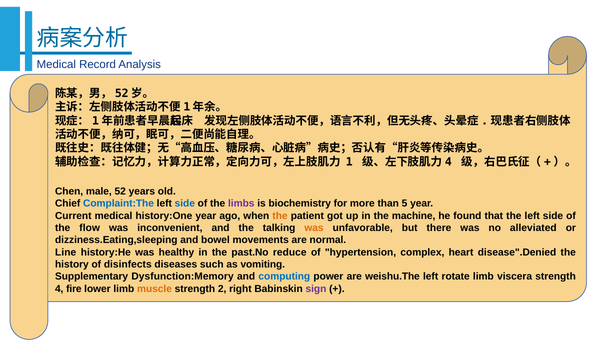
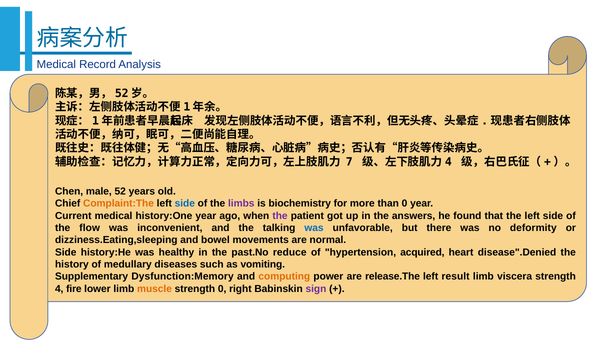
1: 1 -> 7 (349, 162)
Complaint:The colour: blue -> orange (119, 204)
than 5: 5 -> 0 (405, 204)
the colour: orange -> purple (280, 216)
machine: machine -> answers (414, 216)
was colour: orange -> blue (314, 228)
alleviated: alleviated -> deformity (533, 228)
Line: Line -> Side (66, 253)
complex: complex -> acquired (422, 253)
disinfects: disinfects -> medullary (128, 265)
computing colour: blue -> orange (284, 277)
weishu.The: weishu.The -> release.The (393, 277)
rotate: rotate -> result (456, 277)
strength 2: 2 -> 0 (222, 289)
